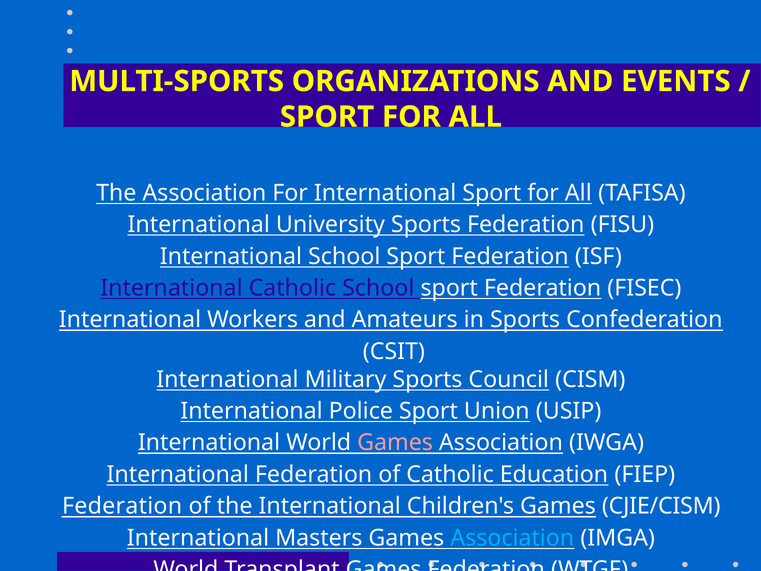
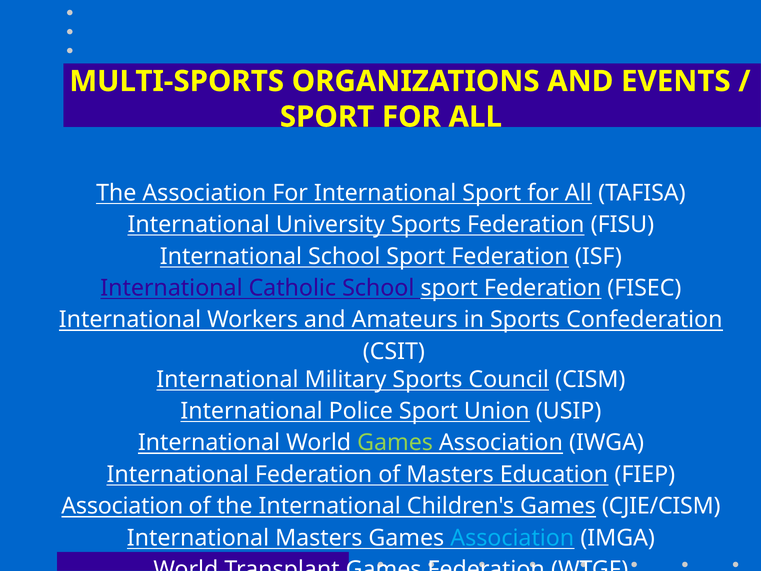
Games colour: pink -> light green (395, 443)
of Catholic: Catholic -> Masters (450, 474)
Federation: Federation -> Association (122, 506)
